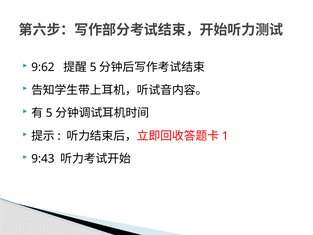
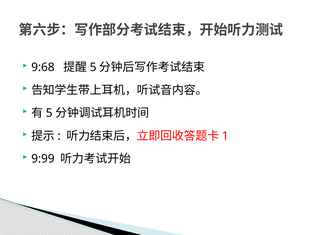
9:62: 9:62 -> 9:68 (43, 67)
9:43: 9:43 -> 9:99 (43, 159)
